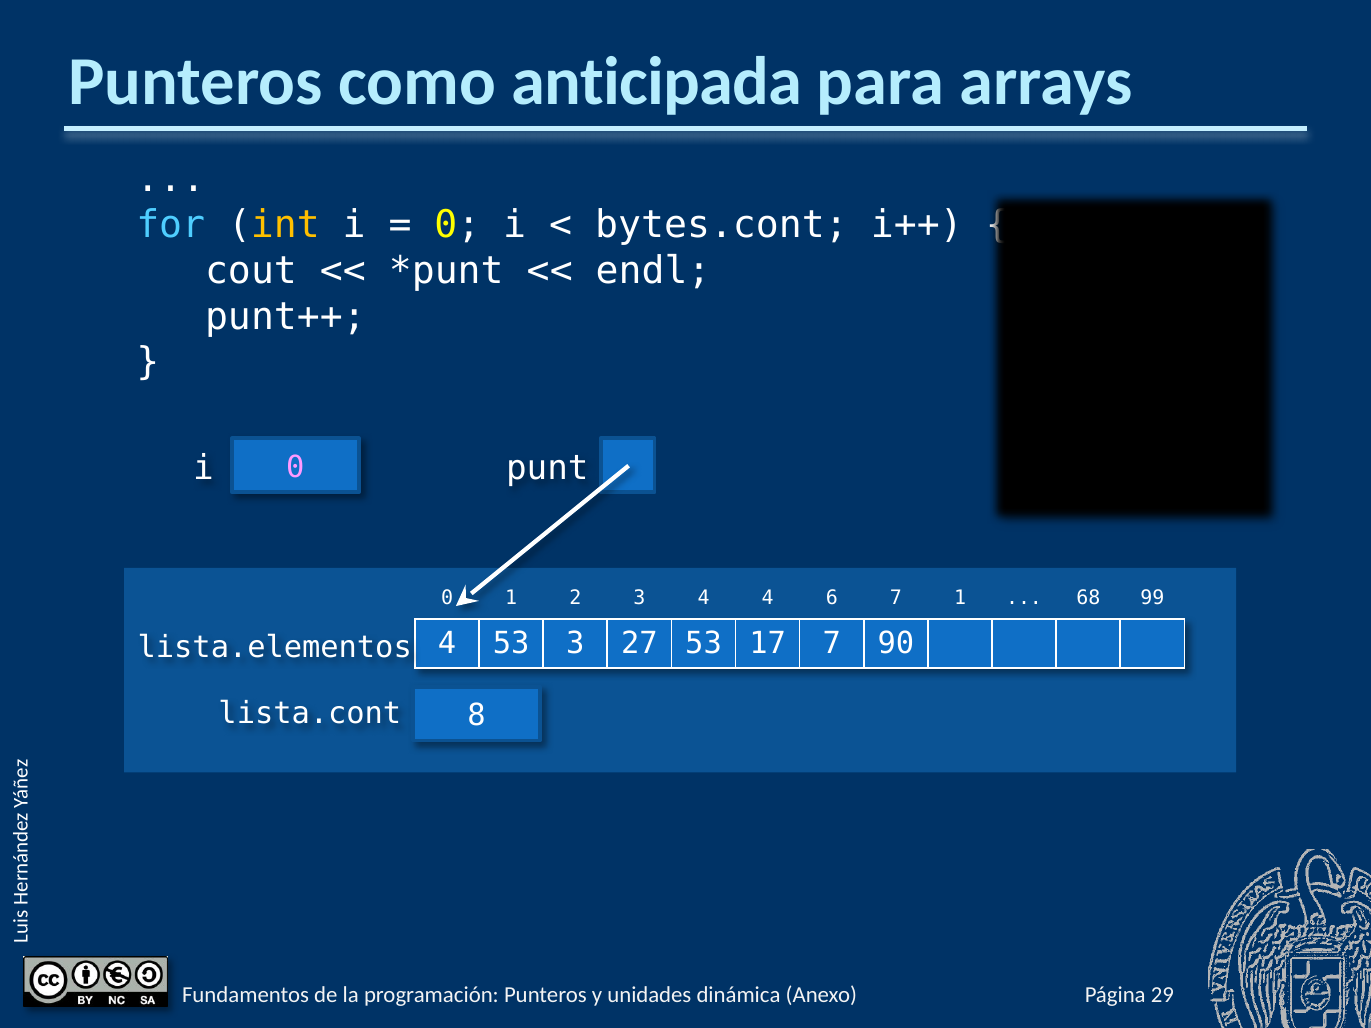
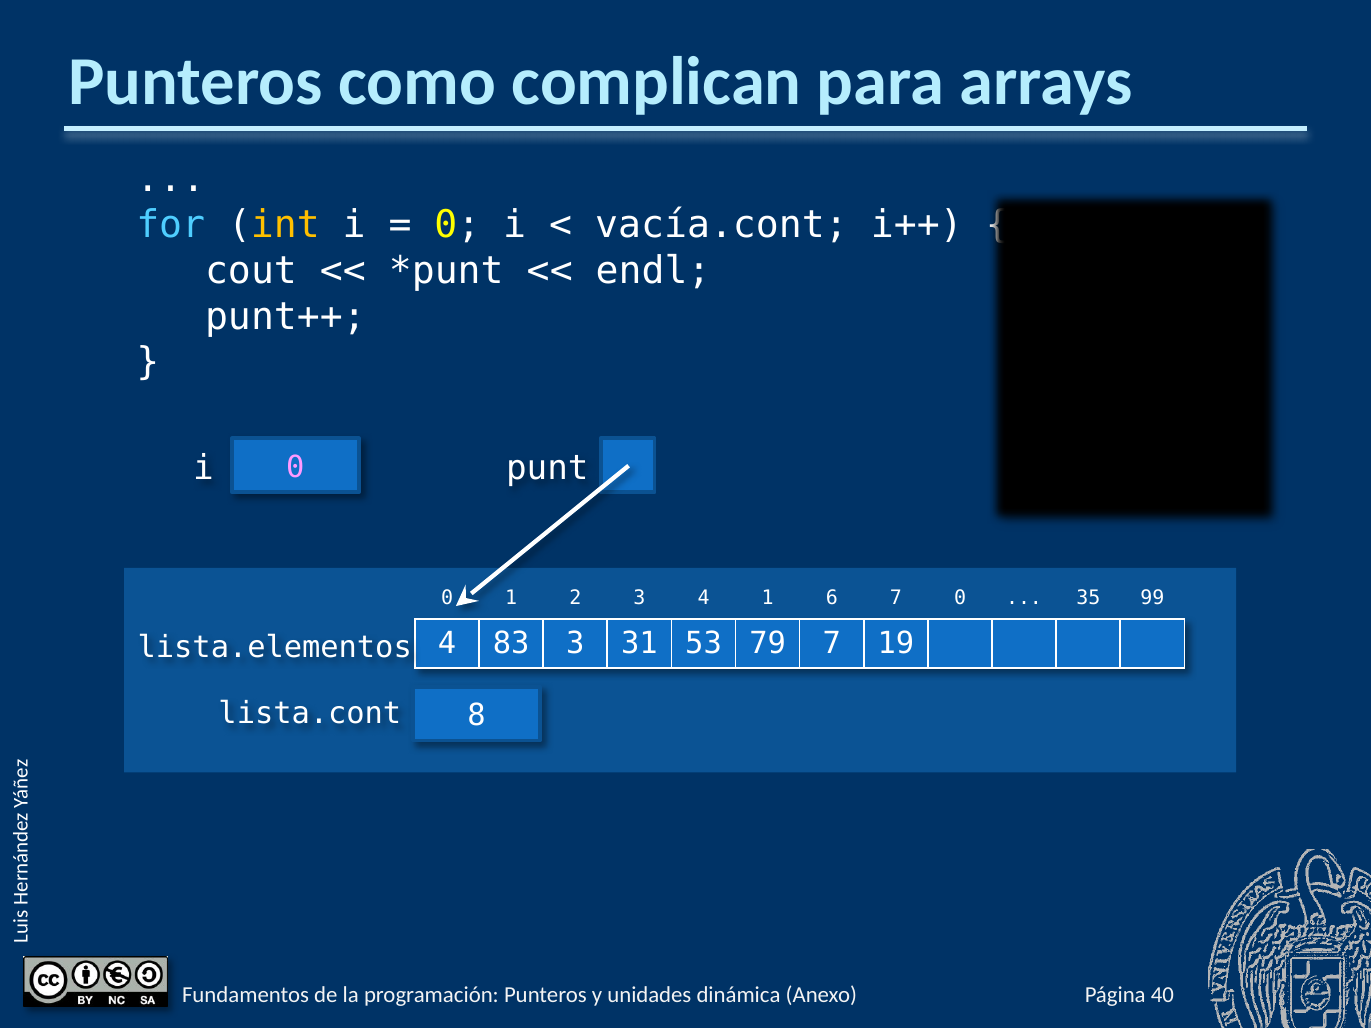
anticipada: anticipada -> complican (657, 81)
bytes.cont: bytes.cont -> vacía.cont (721, 225)
4 4: 4 -> 1 (768, 598)
7 1: 1 -> 0 (960, 598)
68: 68 -> 35 (1088, 598)
4 53: 53 -> 83 (511, 644)
27: 27 -> 31 (639, 644)
17: 17 -> 79 (768, 644)
90: 90 -> 19 (896, 644)
29: 29 -> 40 (1162, 995)
